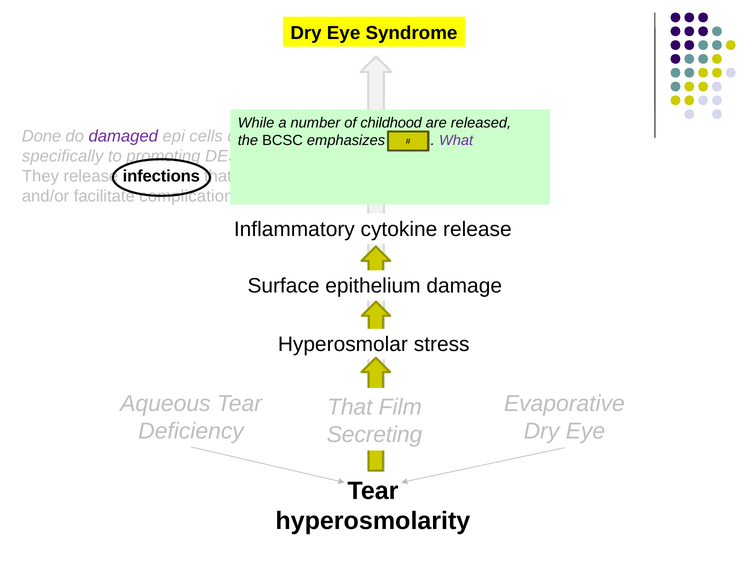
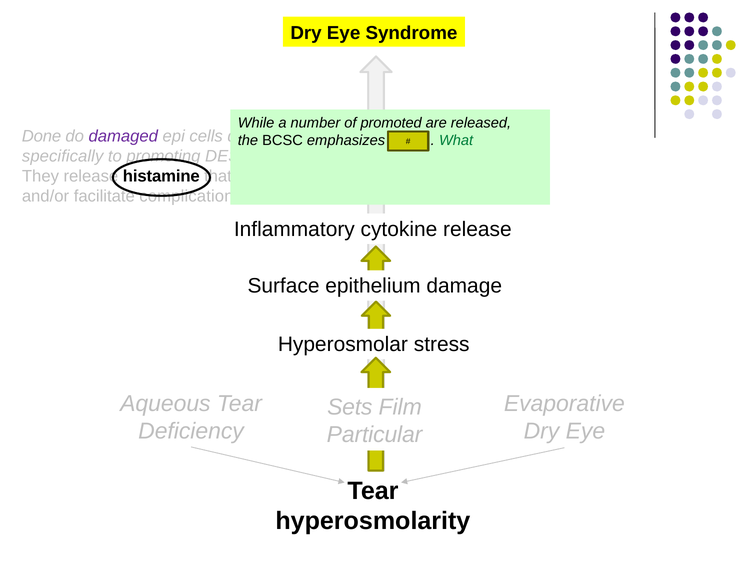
childhood: childhood -> promoted (391, 123)
What colour: purple -> green (456, 141)
infections: infections -> histamine (161, 176)
That: That -> Sets (350, 407)
Secreting: Secreting -> Particular (375, 435)
